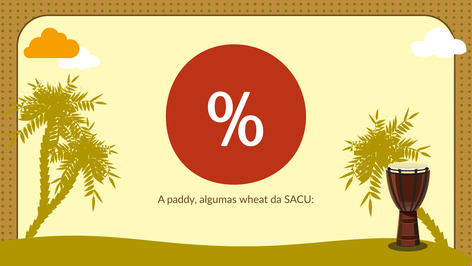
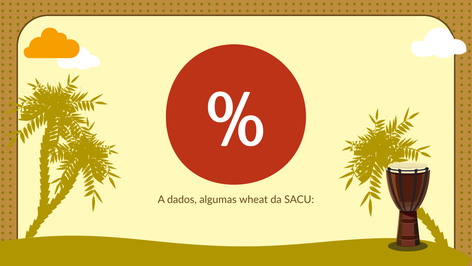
paddy: paddy -> dados (182, 199)
